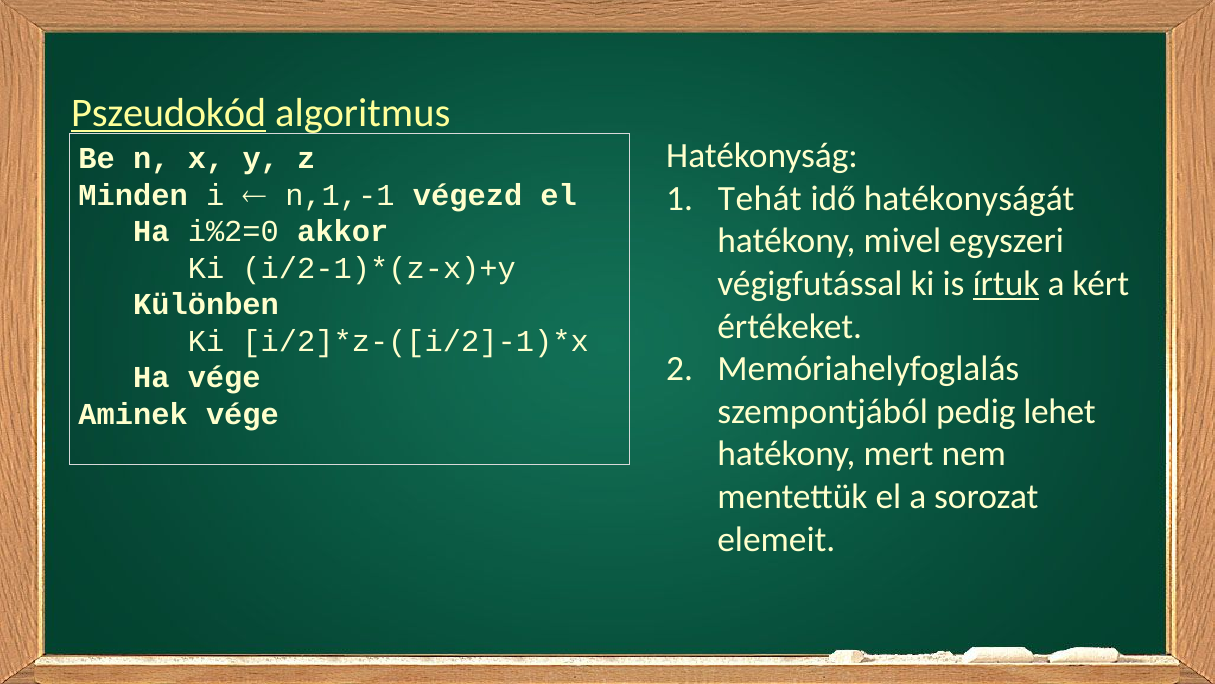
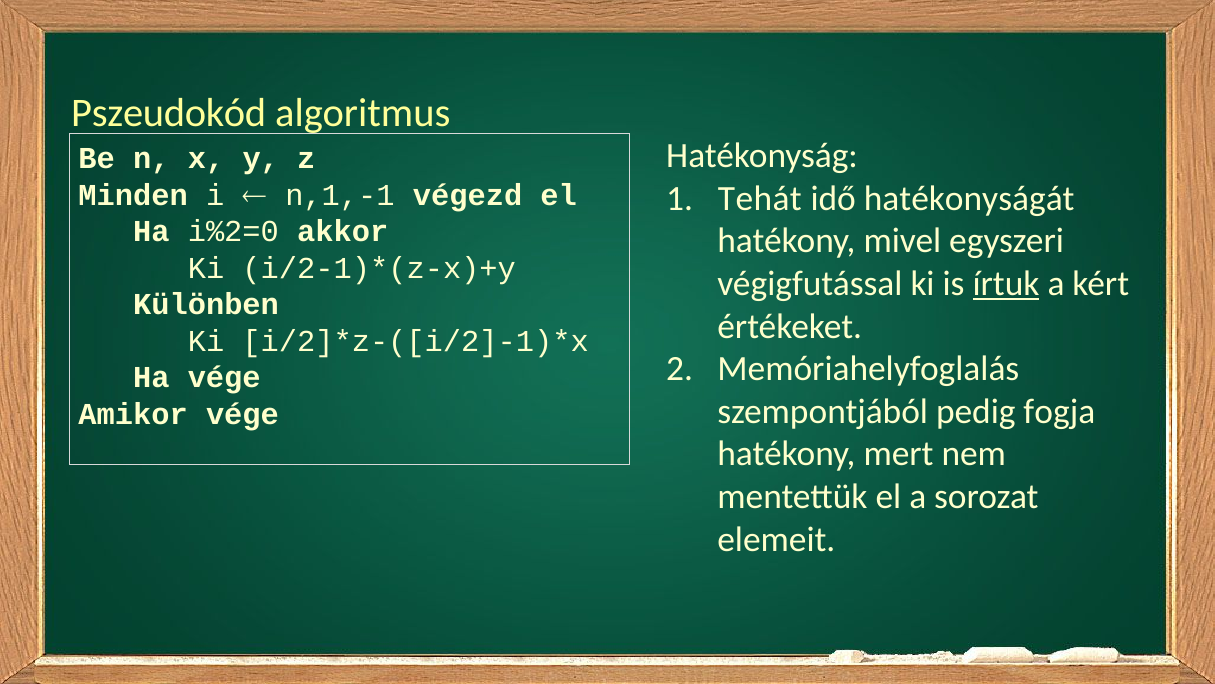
Pszeudokód underline: present -> none (169, 113)
lehet: lehet -> fogja (1059, 411)
Aminek: Aminek -> Amikor (133, 414)
